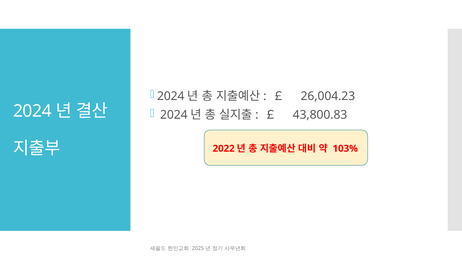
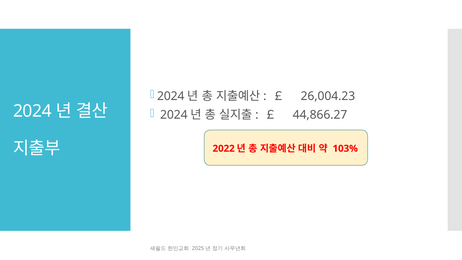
43,800.83: 43,800.83 -> 44,866.27 (320, 115)
